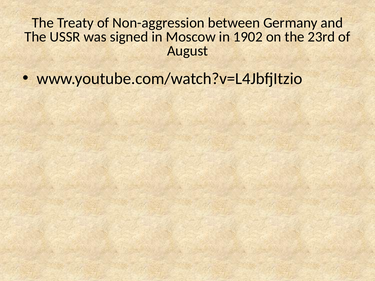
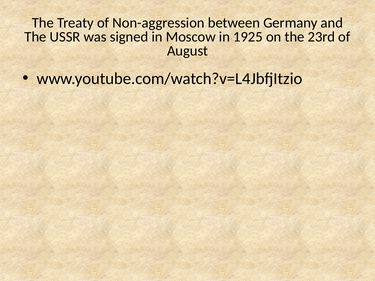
1902: 1902 -> 1925 (248, 37)
